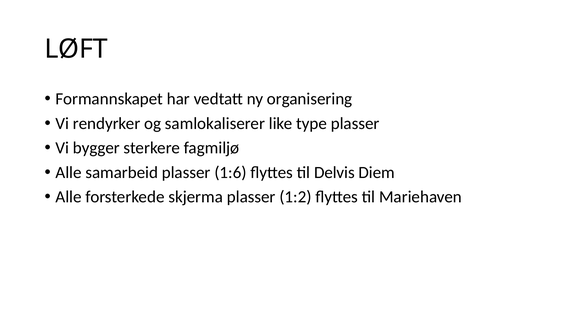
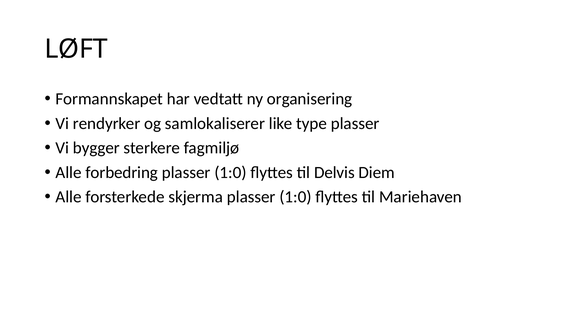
samarbeid: samarbeid -> forbedring (122, 172)
1:6: 1:6 -> 1:0 (230, 172)
skjerma plasser 1:2: 1:2 -> 1:0 (296, 197)
